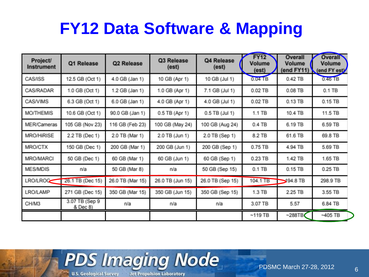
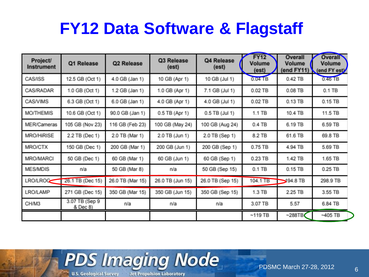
Mapping: Mapping -> Flagstaff (269, 29)
